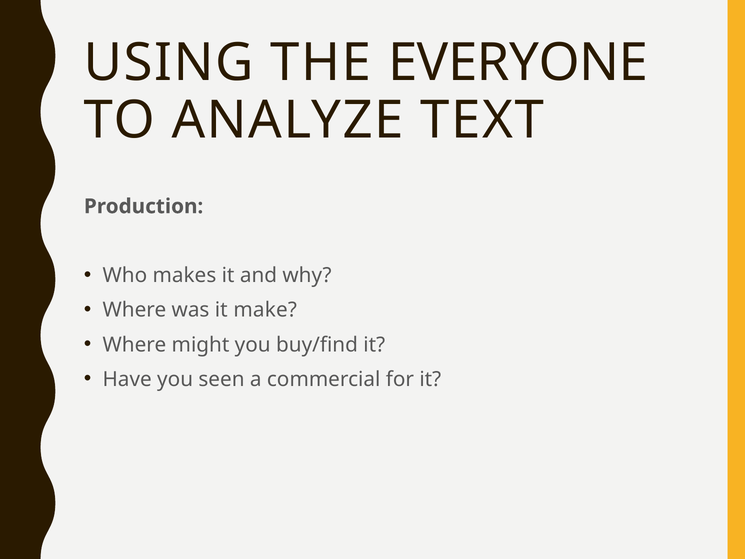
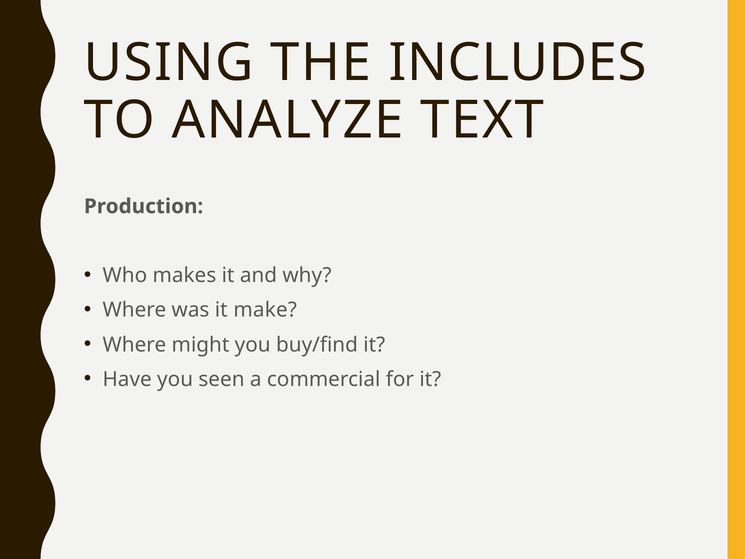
EVERYONE: EVERYONE -> INCLUDES (518, 63)
